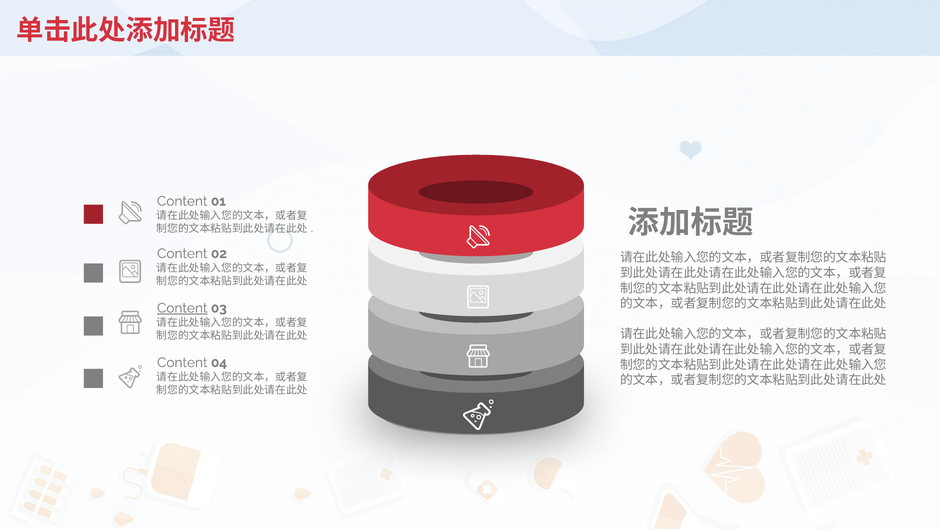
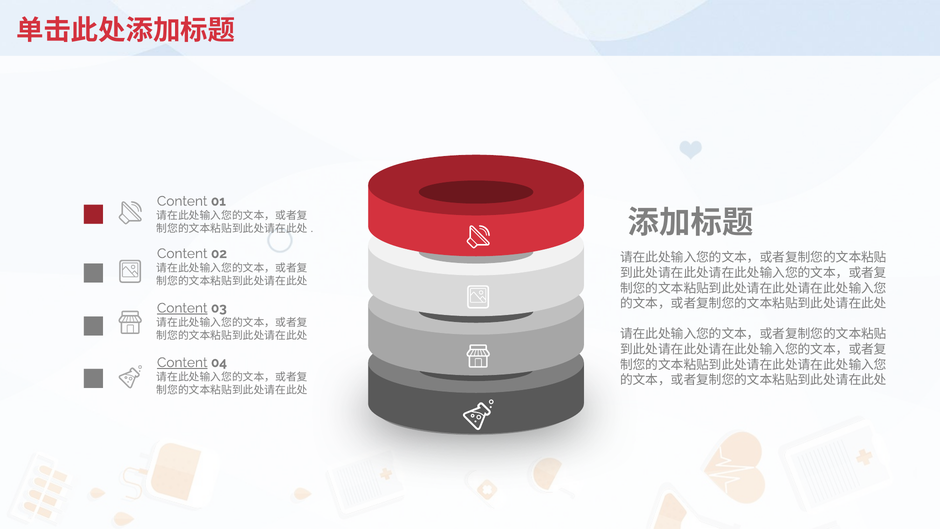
Content underline: none -> present (182, 362)
